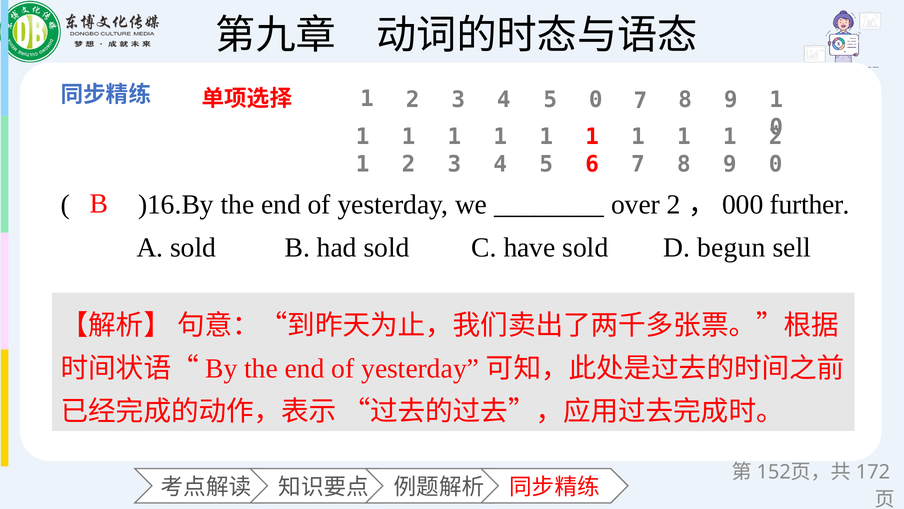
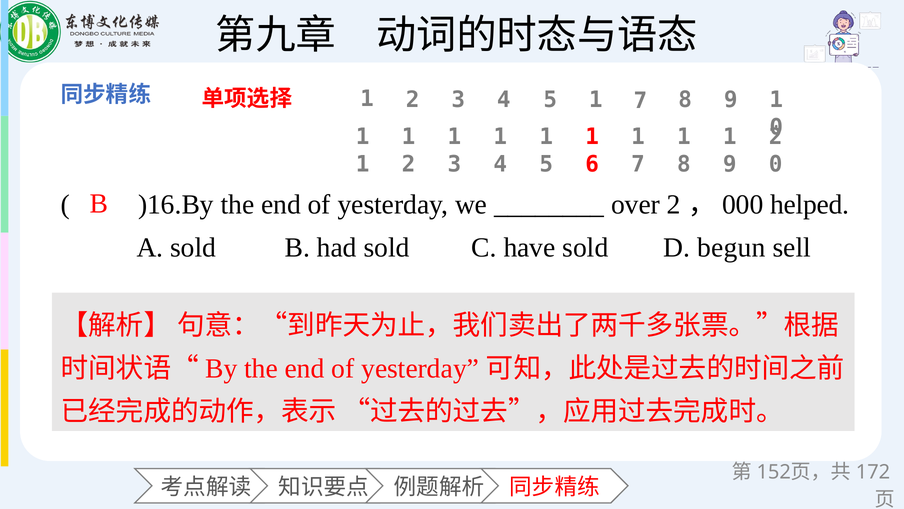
4 5 0: 0 -> 1 (596, 100)
further: further -> helped (810, 205)
